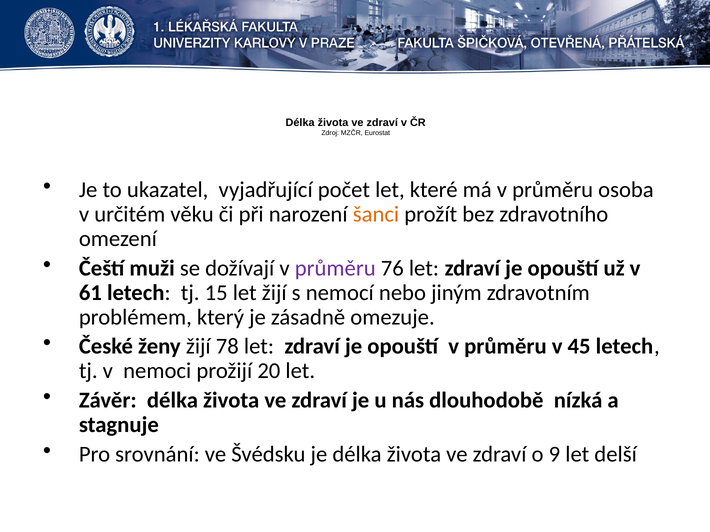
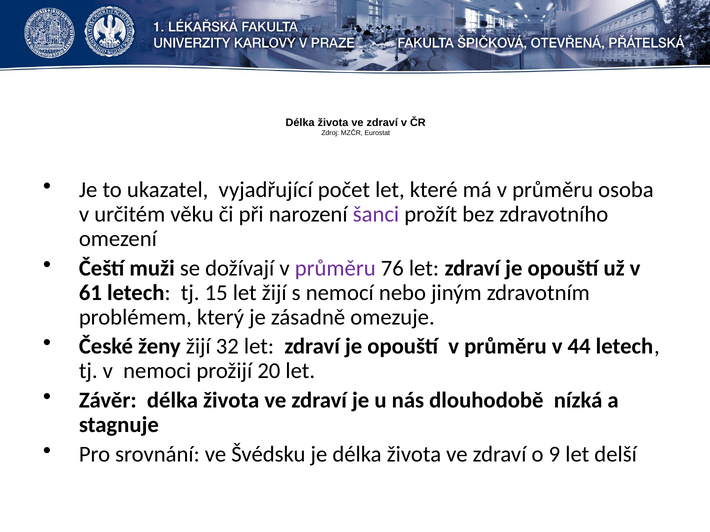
šanci colour: orange -> purple (376, 214)
78: 78 -> 32 (227, 347)
45: 45 -> 44 (579, 347)
